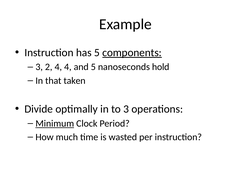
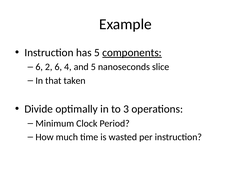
3: 3 -> 6 (39, 67)
2 4: 4 -> 6 (58, 67)
hold: hold -> slice (161, 67)
Minimum underline: present -> none (55, 124)
